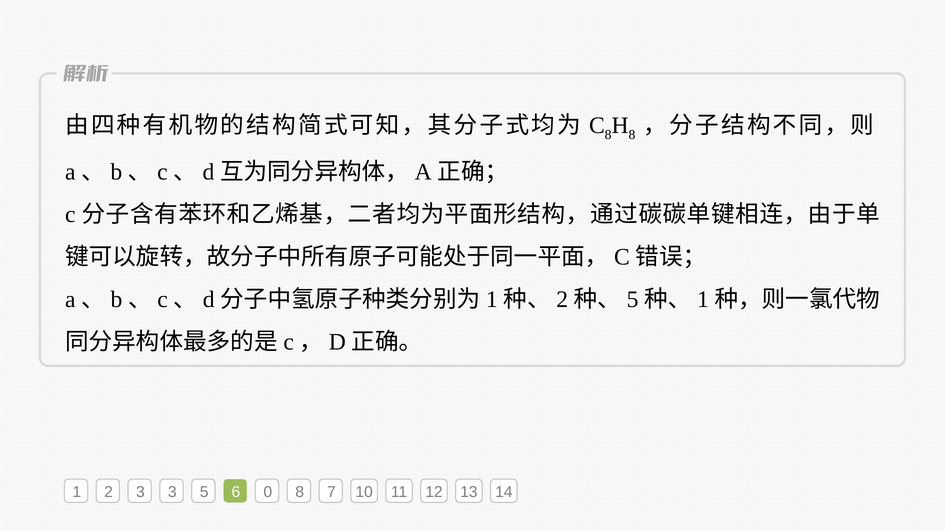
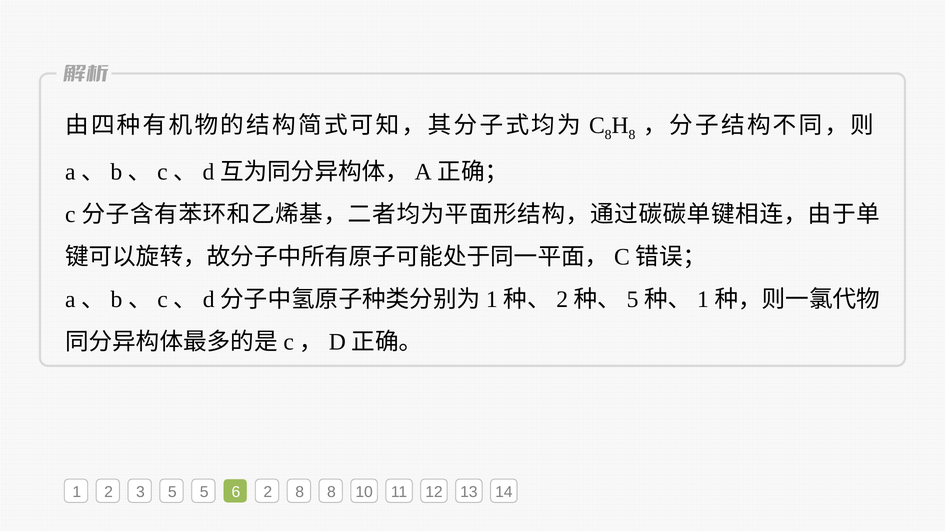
3 3: 3 -> 5 (172, 492)
6 0: 0 -> 2 (268, 492)
8 7: 7 -> 8 (331, 492)
